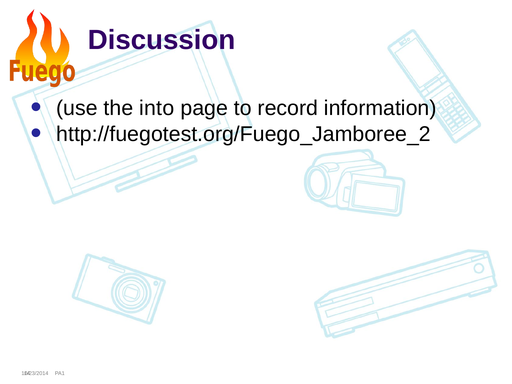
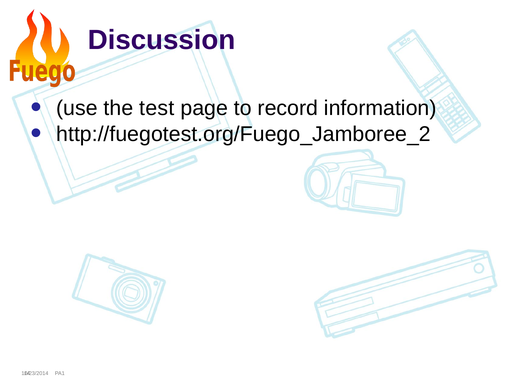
into: into -> test (157, 108)
